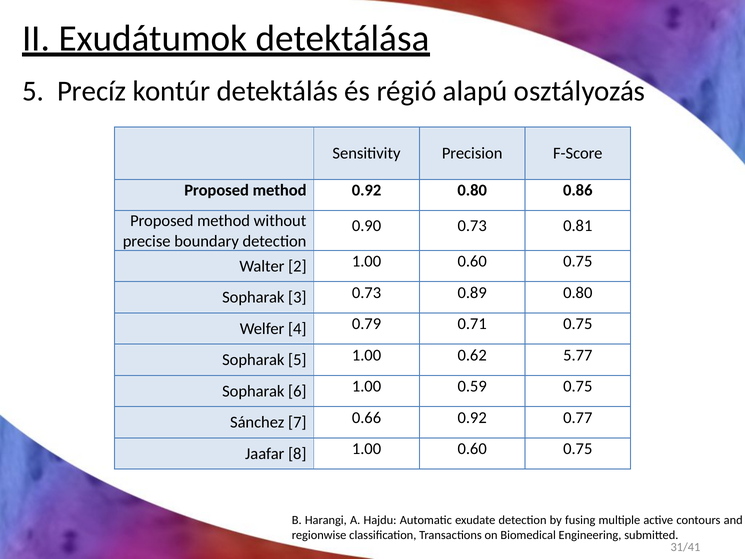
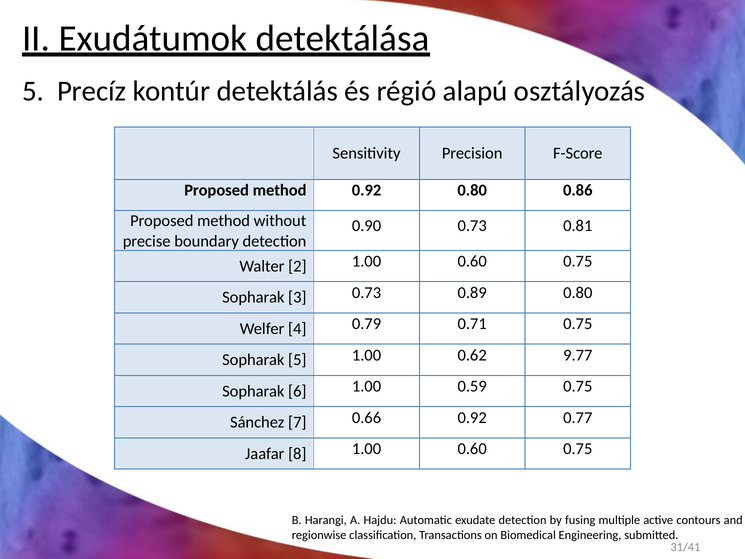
5.77: 5.77 -> 9.77 (578, 355)
